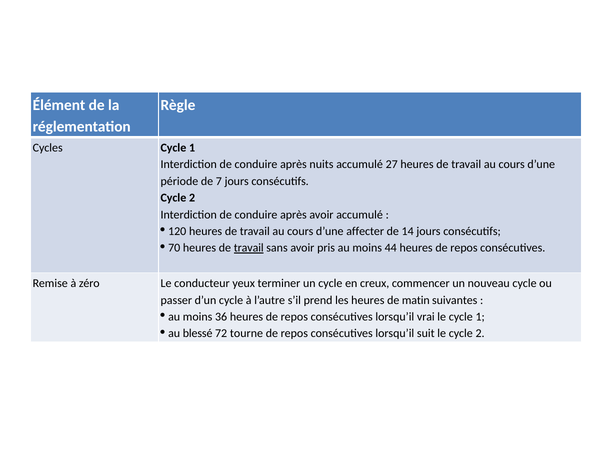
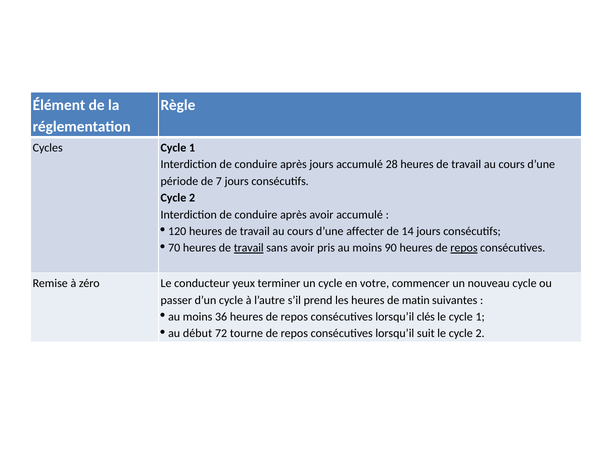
après nuits: nuits -> jours (321, 165)
27: 27 -> 28 (392, 165)
44: 44 -> 90 (391, 248)
repos underline: none -> present (464, 248)
creux: creux -> votre (375, 284)
vrai: vrai -> clés (426, 317)
blessé: blessé -> début (198, 334)
